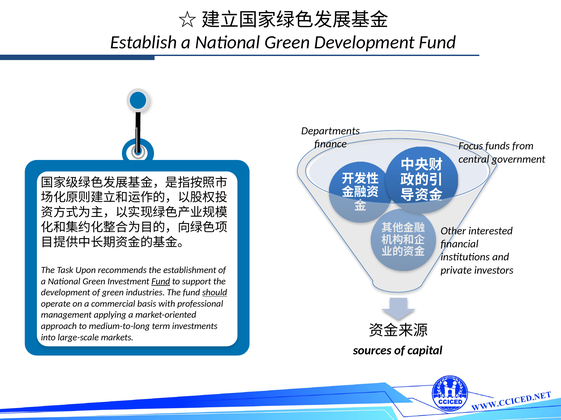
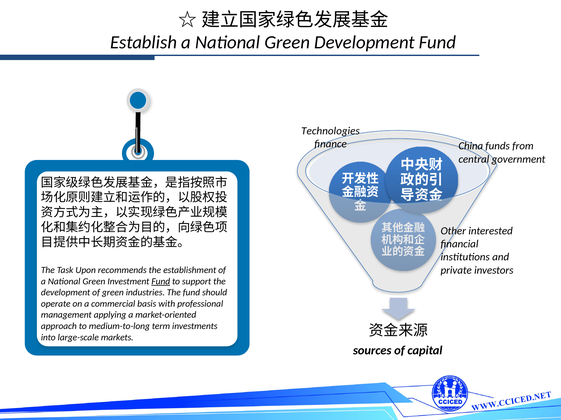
Departments: Departments -> Technologies (331, 131)
Focus: Focus -> China (471, 146)
should underline: present -> none (215, 293)
